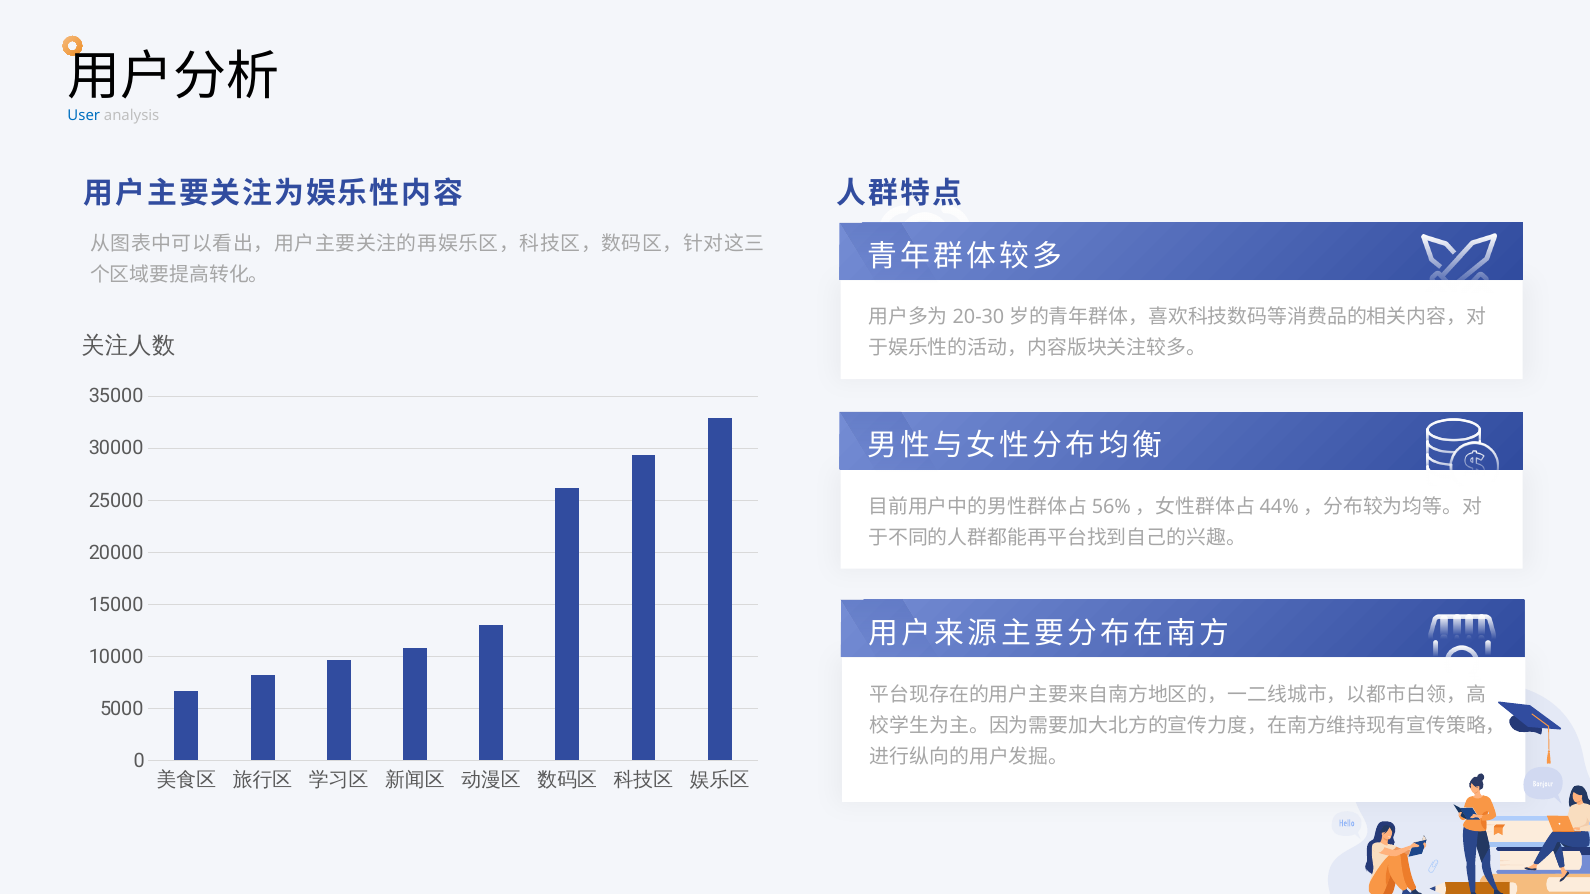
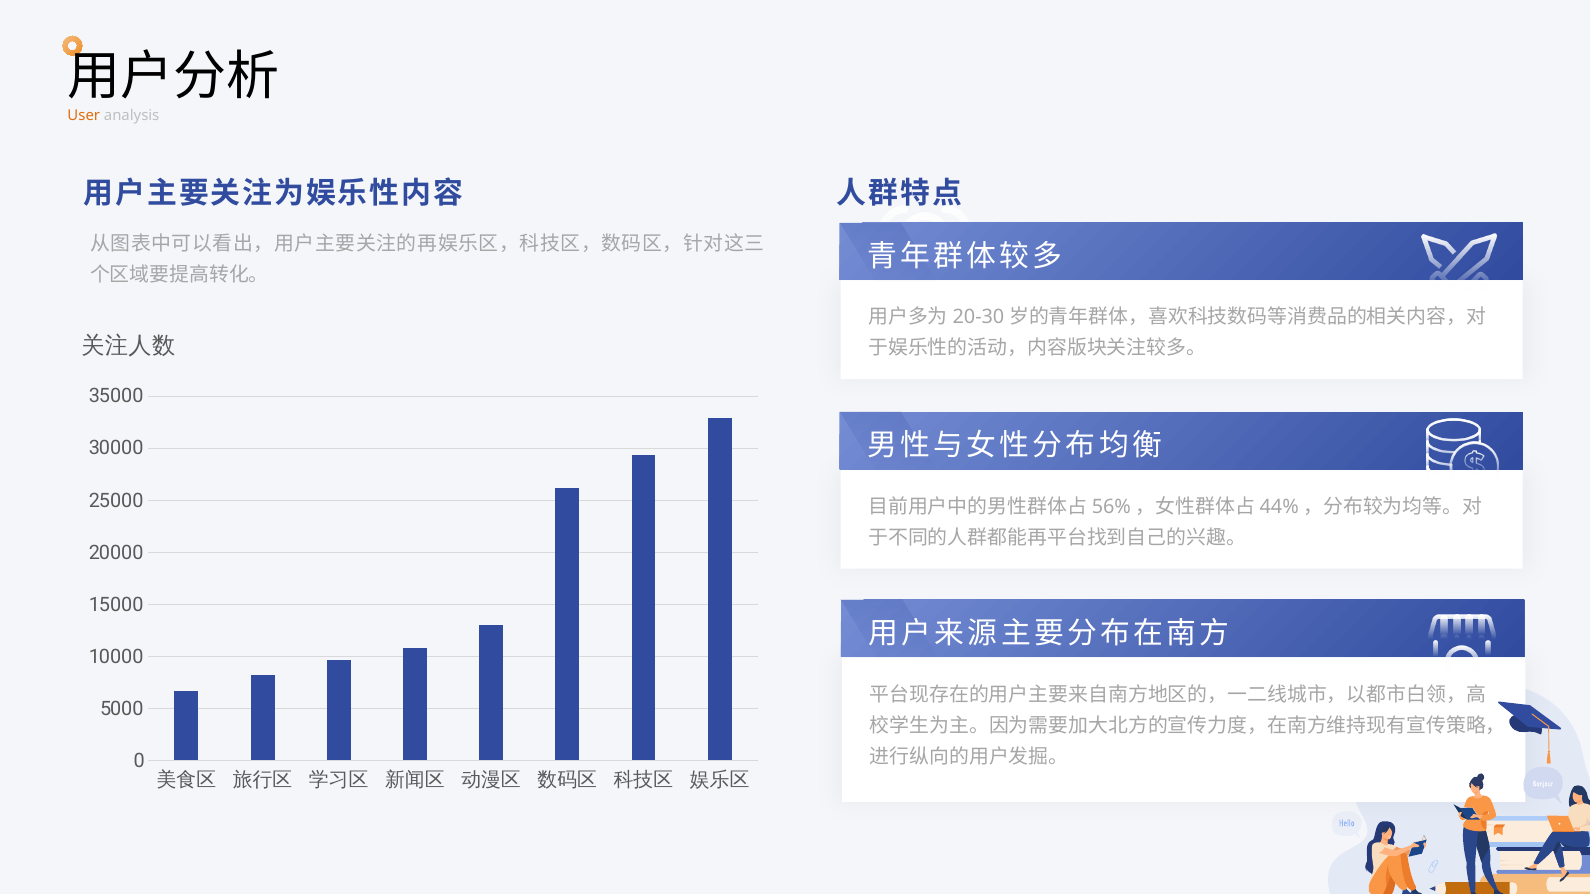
User colour: blue -> orange (84, 115)
